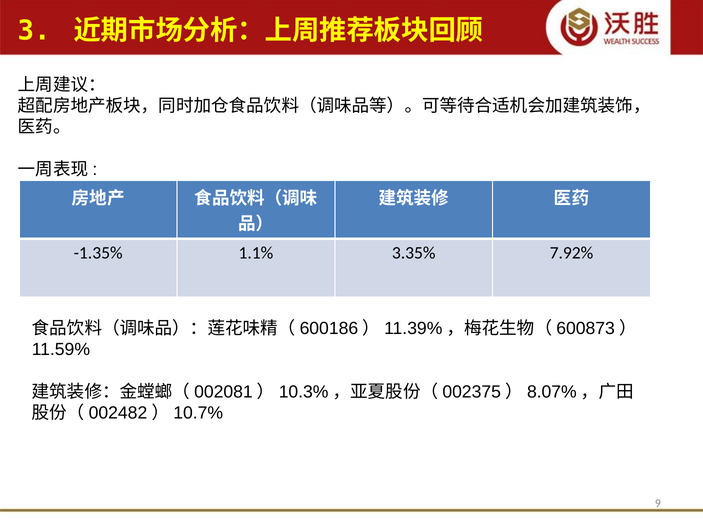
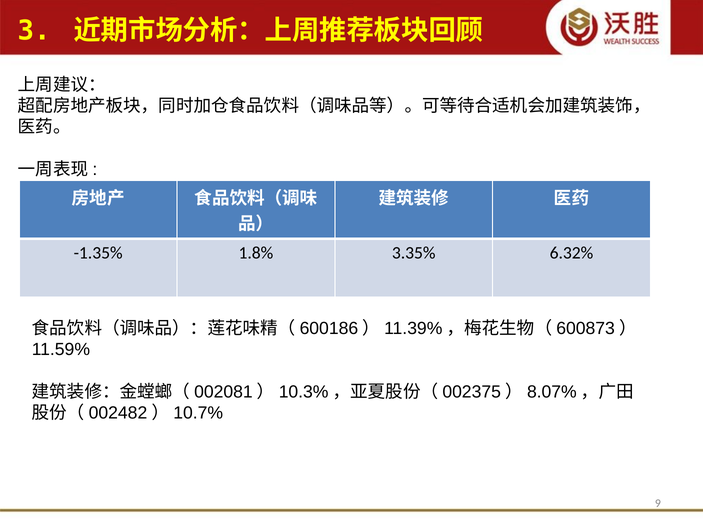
1.1%: 1.1% -> 1.8% (256, 253)
7.92%: 7.92% -> 6.32% (571, 253)
